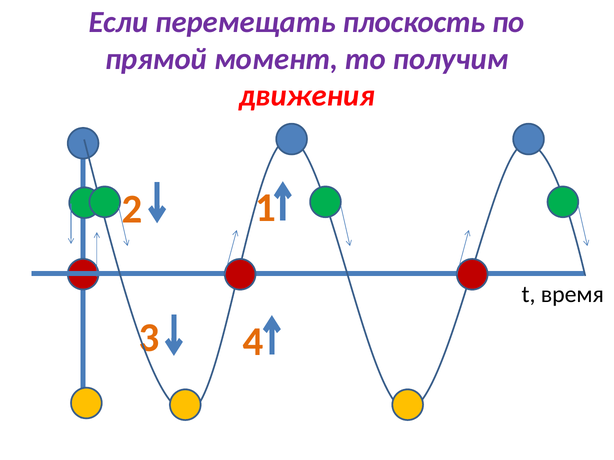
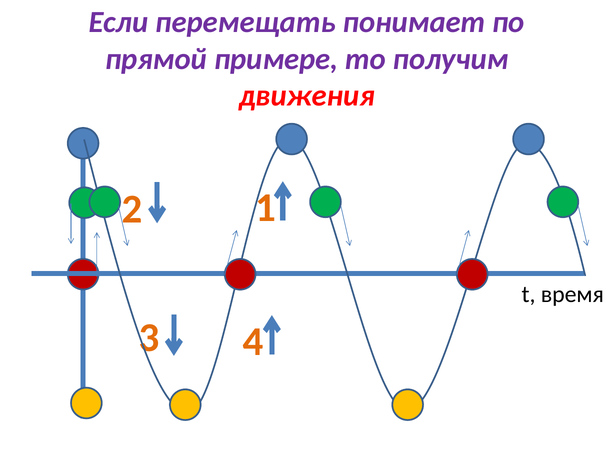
плоскость: плоскость -> понимает (414, 22)
момент: момент -> примере (276, 59)
